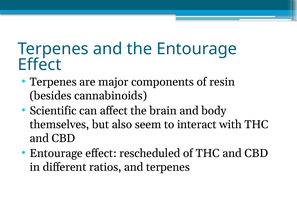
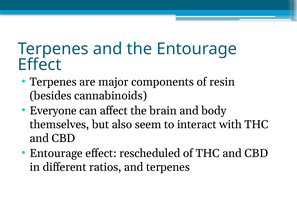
Scientific: Scientific -> Everyone (53, 111)
